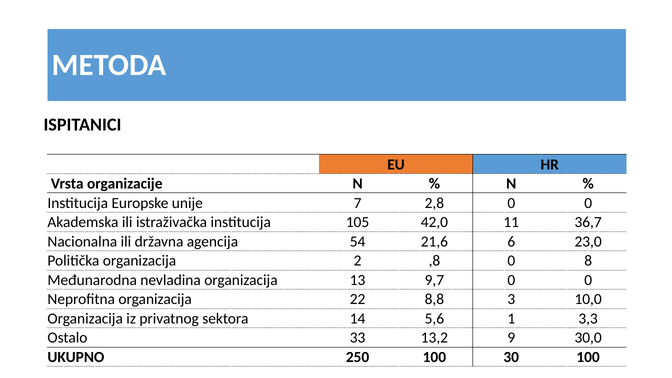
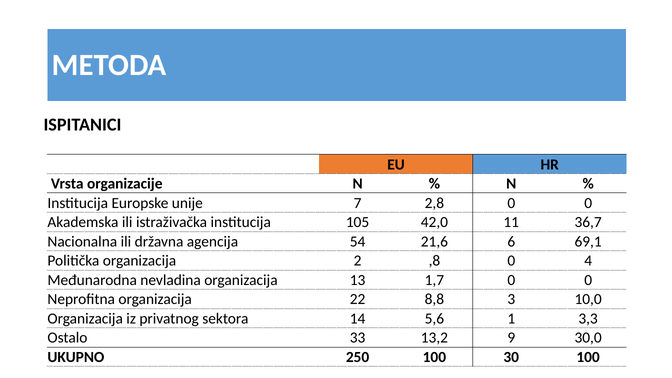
23,0: 23,0 -> 69,1 (588, 242)
8: 8 -> 4 (588, 261)
9,7: 9,7 -> 1,7 (434, 280)
